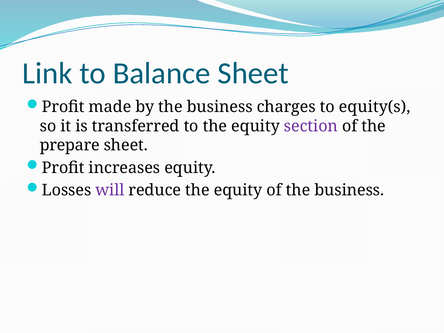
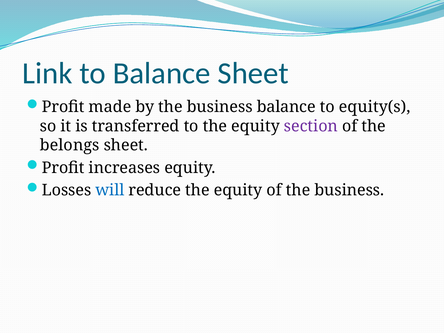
business charges: charges -> balance (286, 107)
prepare: prepare -> belongs (70, 145)
will colour: purple -> blue (110, 190)
